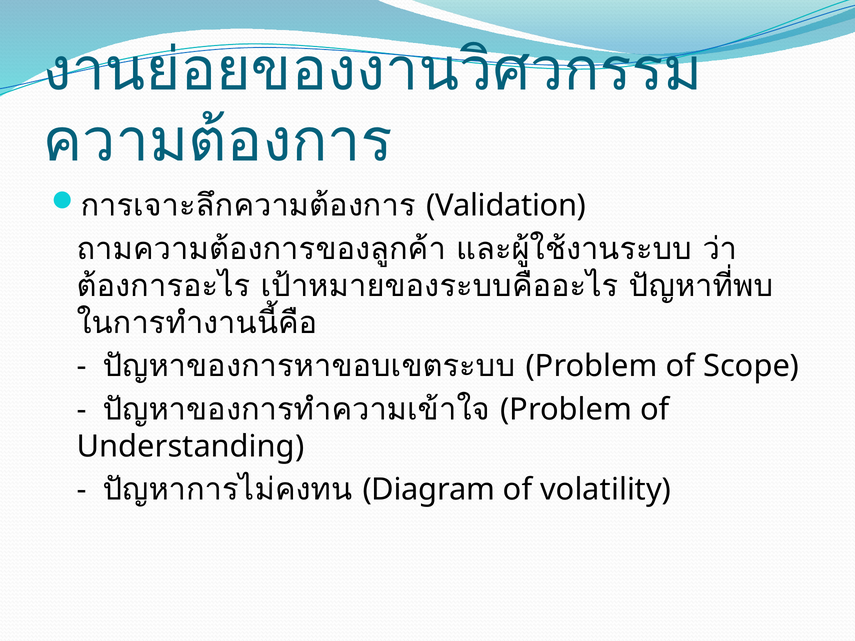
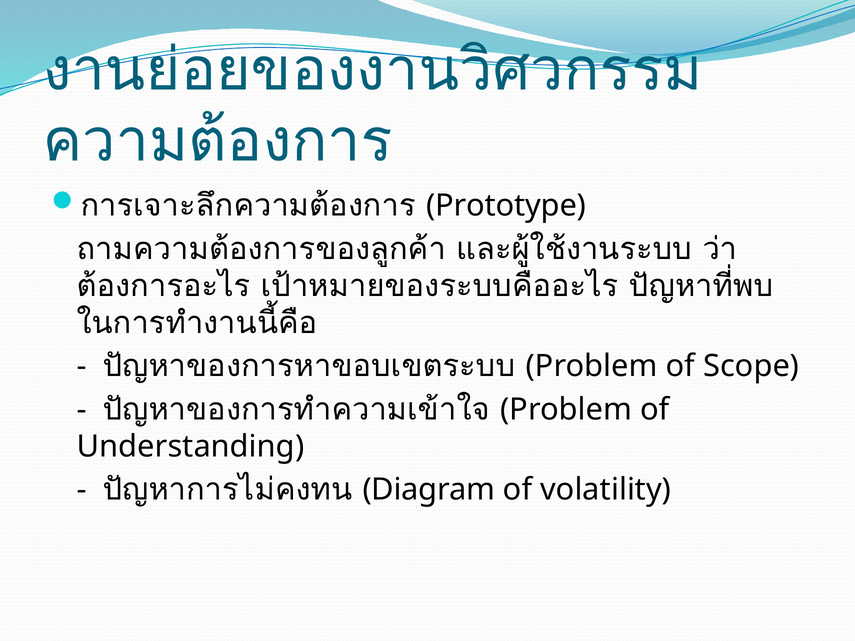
Validation: Validation -> Prototype (506, 206)
